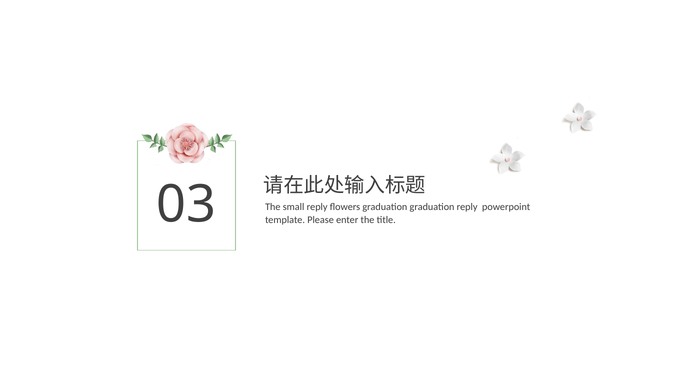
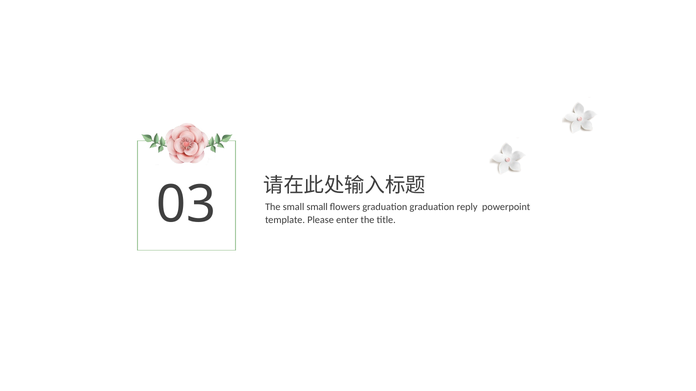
small reply: reply -> small (317, 207)
